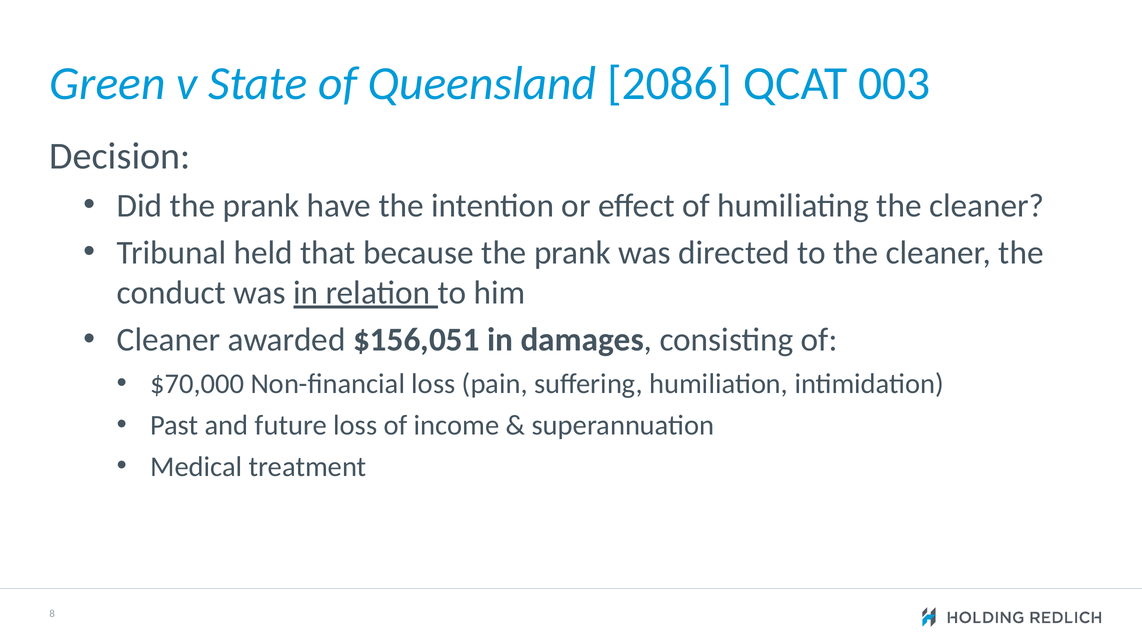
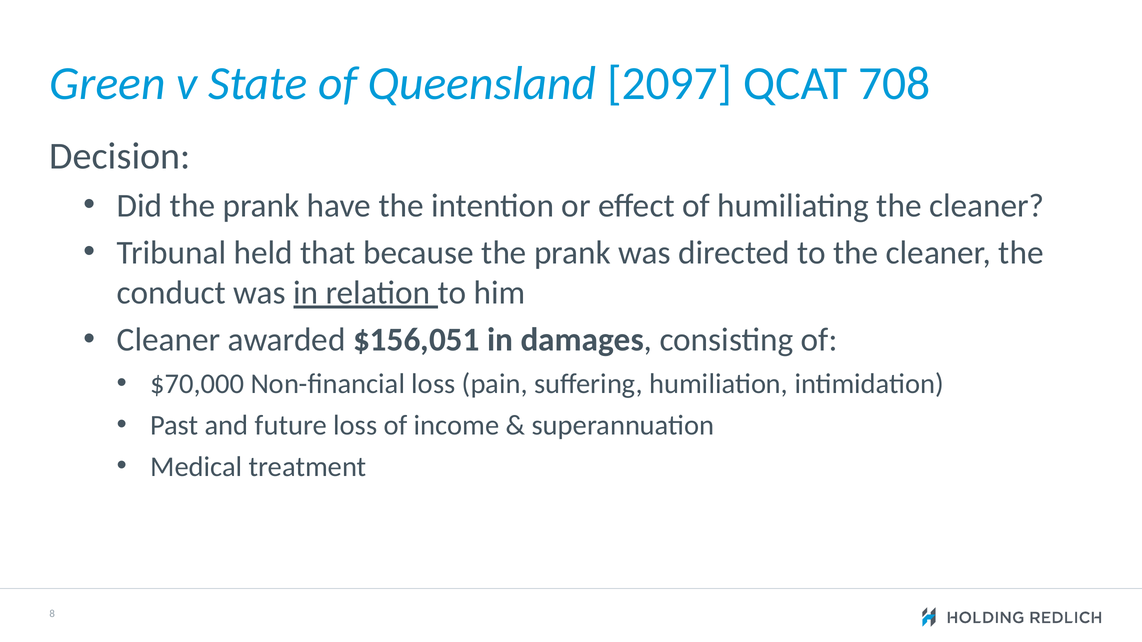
2086: 2086 -> 2097 (670, 84)
003: 003 -> 708 (894, 84)
